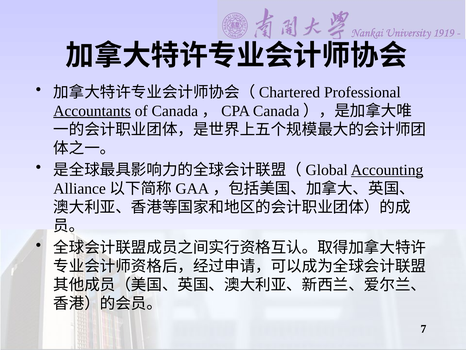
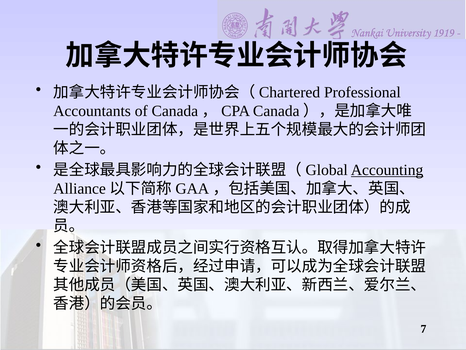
Accountants underline: present -> none (92, 111)
